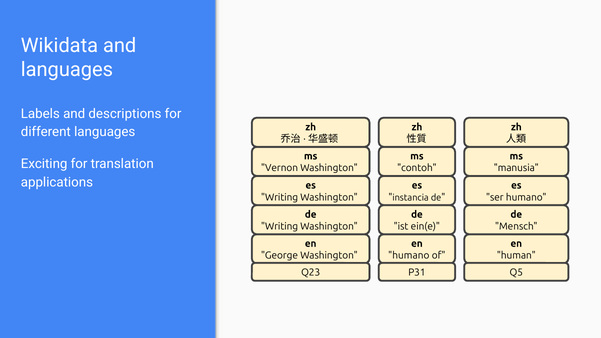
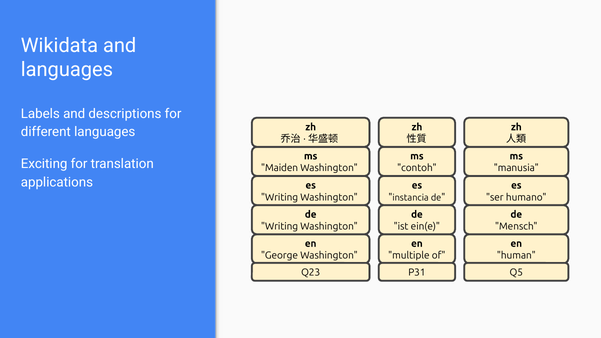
Vernon: Vernon -> Maiden (280, 168)
humano: humano -> multiple (409, 256)
